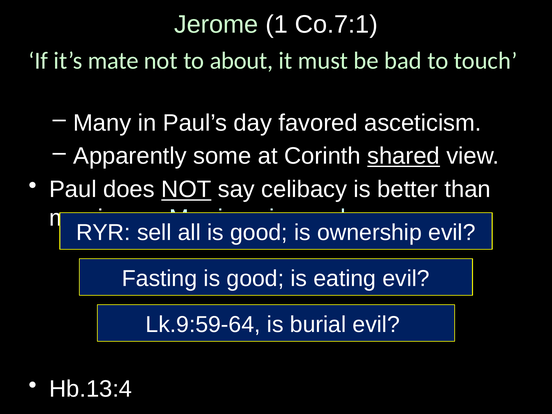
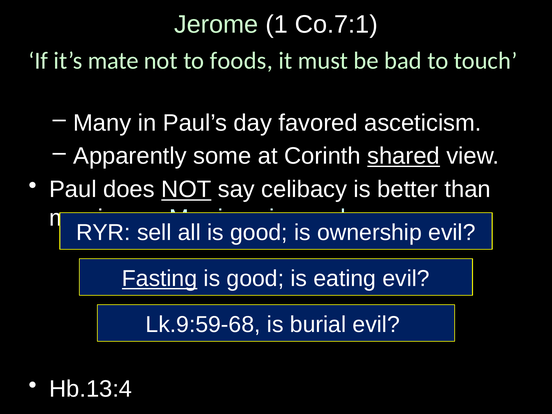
about: about -> foods (241, 61)
Fasting underline: none -> present (160, 279)
Lk.9:59-64: Lk.9:59-64 -> Lk.9:59-68 (203, 325)
